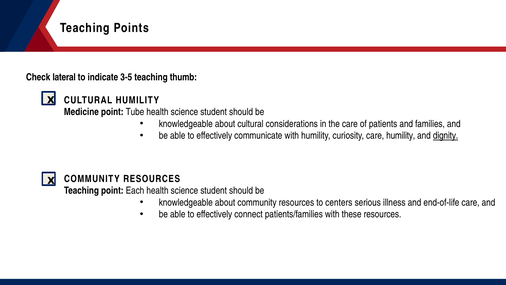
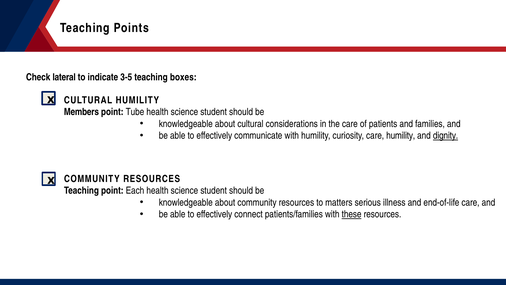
thumb: thumb -> boxes (183, 77)
Medicine: Medicine -> Members (81, 112)
centers: centers -> matters (339, 202)
these underline: none -> present (352, 214)
